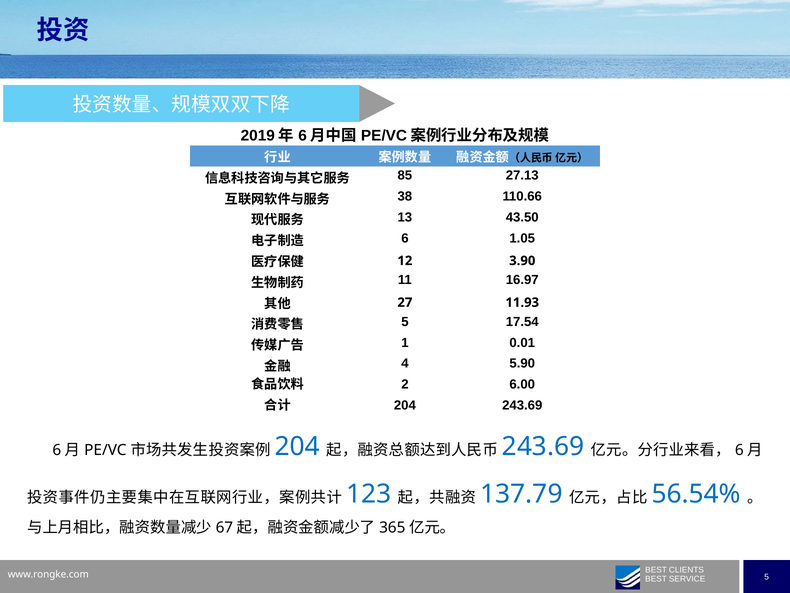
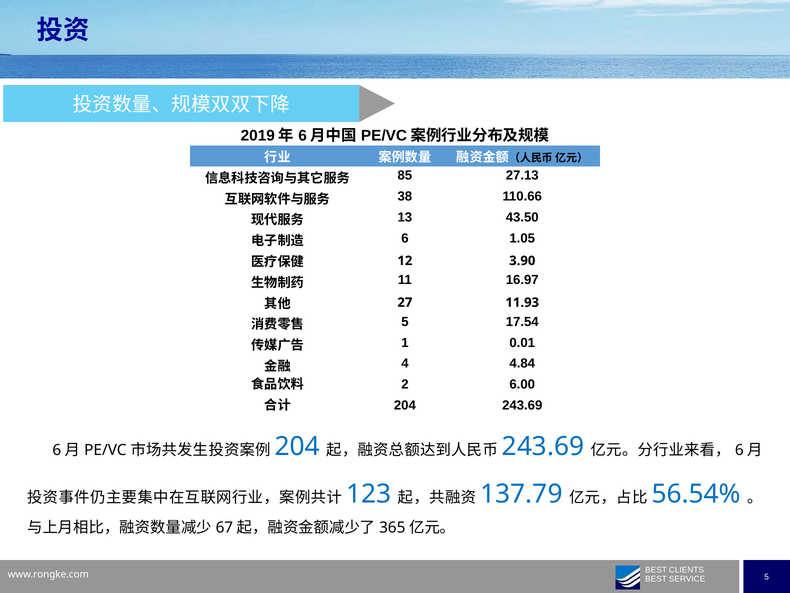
5.90: 5.90 -> 4.84 (522, 363)
